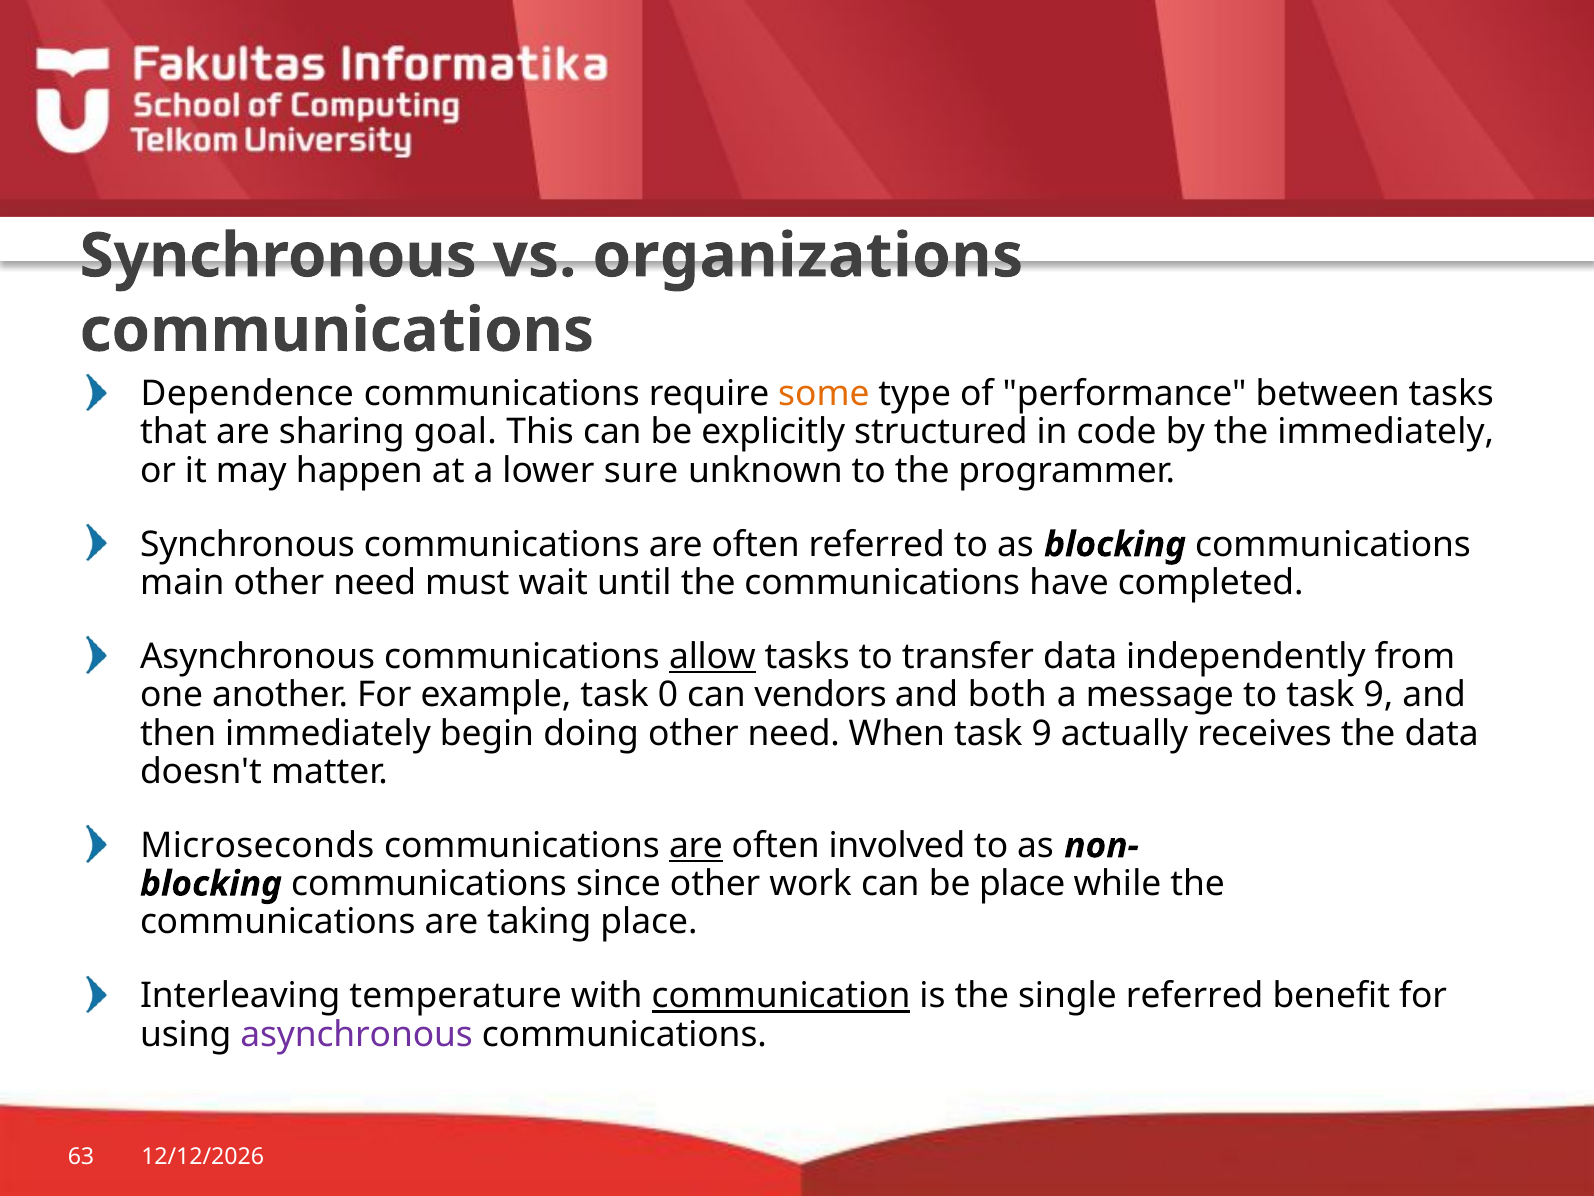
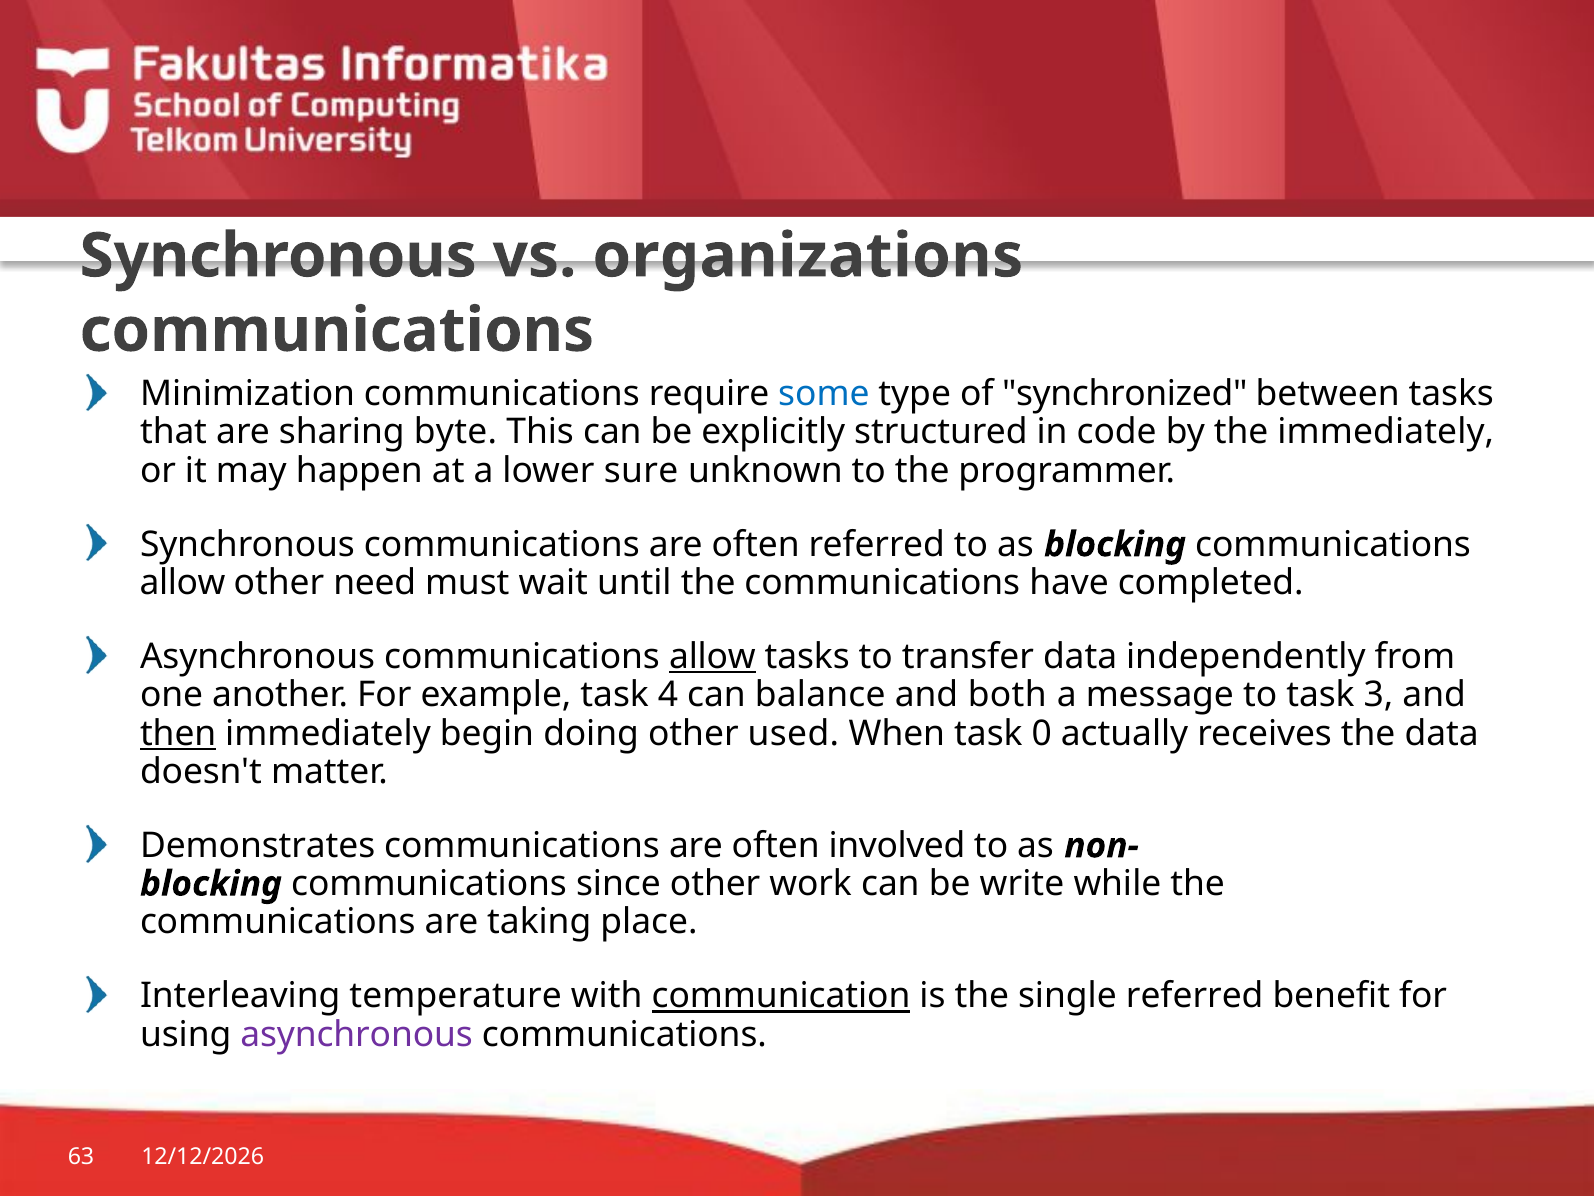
Dependence: Dependence -> Minimization (248, 394)
some colour: orange -> blue (824, 394)
performance: performance -> synchronized (1125, 394)
goal: goal -> byte (455, 432)
main: main -> allow (183, 583)
0: 0 -> 4 (668, 695)
vendors: vendors -> balance (820, 695)
to task 9: 9 -> 3 (1379, 695)
then underline: none -> present (178, 733)
doing other need: need -> used (793, 733)
When task 9: 9 -> 0 (1042, 733)
Microseconds: Microseconds -> Demonstrates (258, 845)
are underline: present -> none (696, 845)
be place: place -> write (1022, 884)
